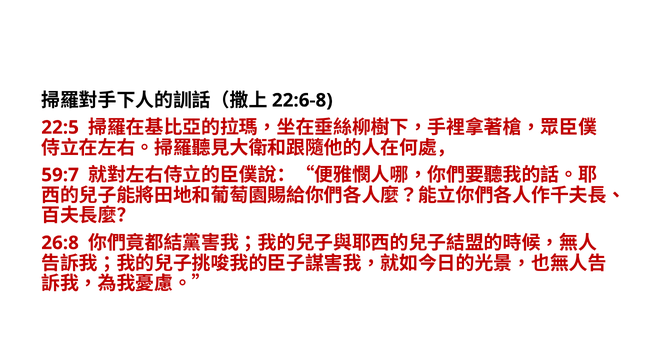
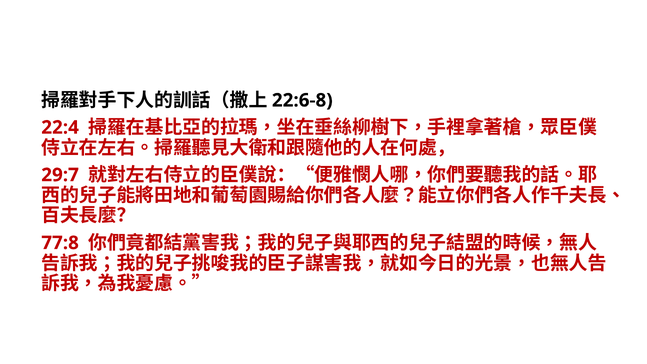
22:5: 22:5 -> 22:4 (60, 127)
59:7: 59:7 -> 29:7 (60, 175)
26:8: 26:8 -> 77:8 (60, 243)
